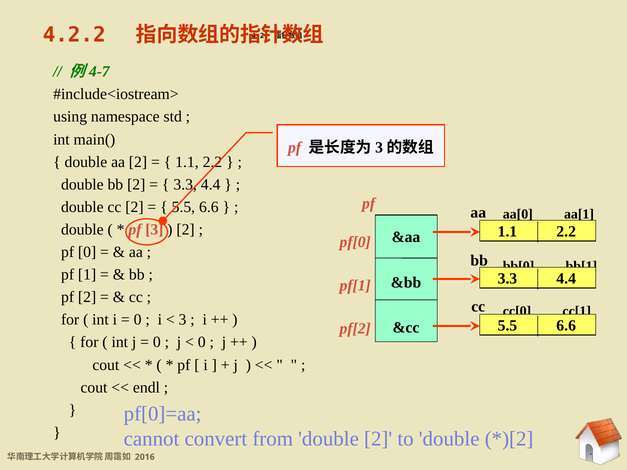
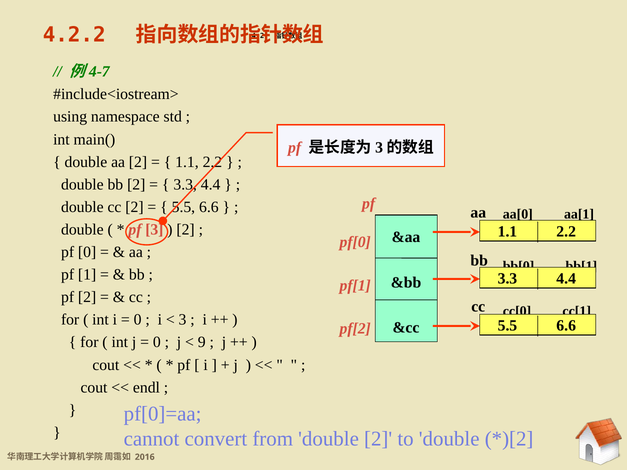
0: 0 -> 9 (202, 342)
